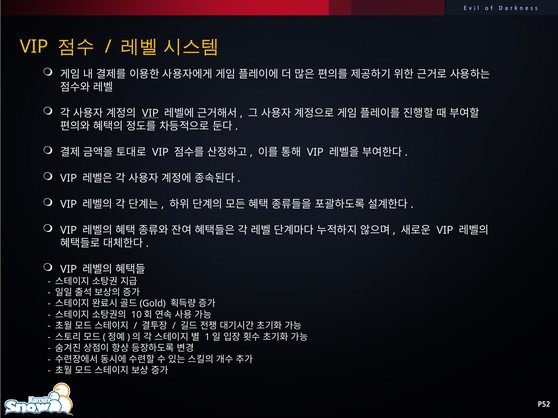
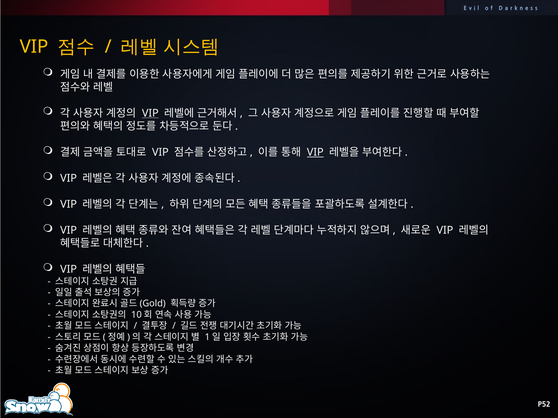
VIP underline: none -> present (315, 152)
